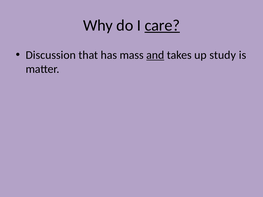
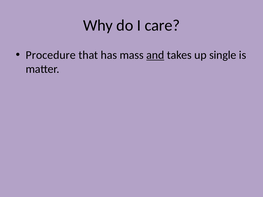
care underline: present -> none (162, 25)
Discussion: Discussion -> Procedure (51, 55)
study: study -> single (223, 55)
